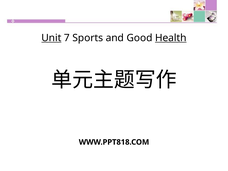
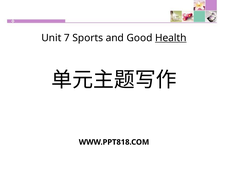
Unit underline: present -> none (51, 38)
